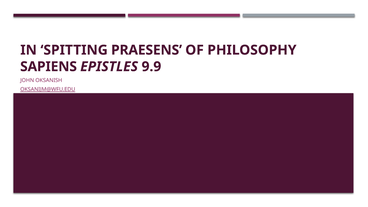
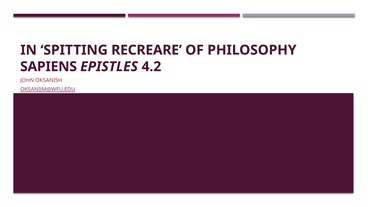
PRAESENS: PRAESENS -> RECREARE (147, 50)
9.9: 9.9 -> 4.2 (151, 67)
